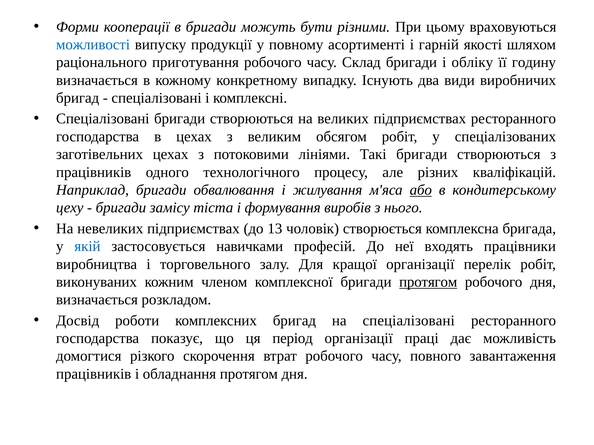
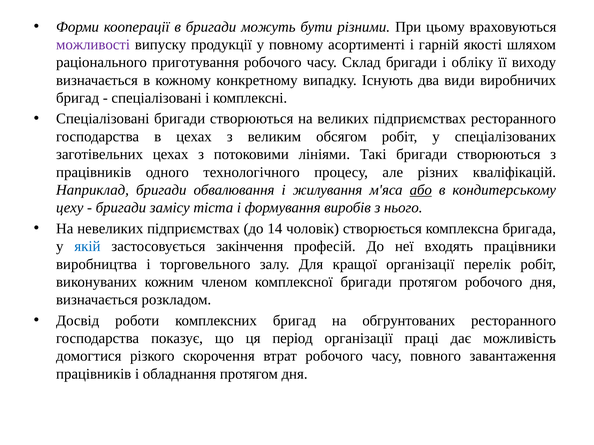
можливості colour: blue -> purple (93, 45)
годину: годину -> виходу (534, 62)
13: 13 -> 14 (275, 229)
навичками: навичками -> закінчення (250, 247)
протягом underline: present -> none (428, 282)
на спеціалізовані: спеціалізовані -> обгрунтованих (409, 321)
